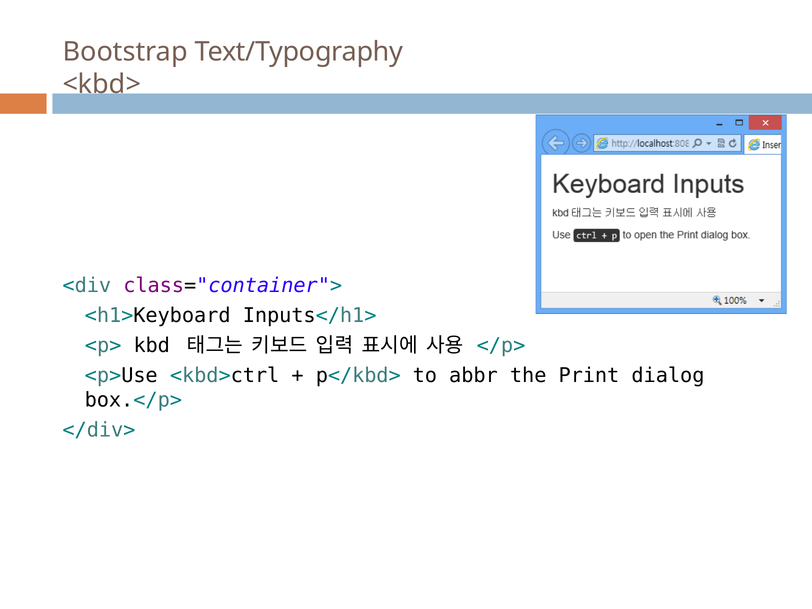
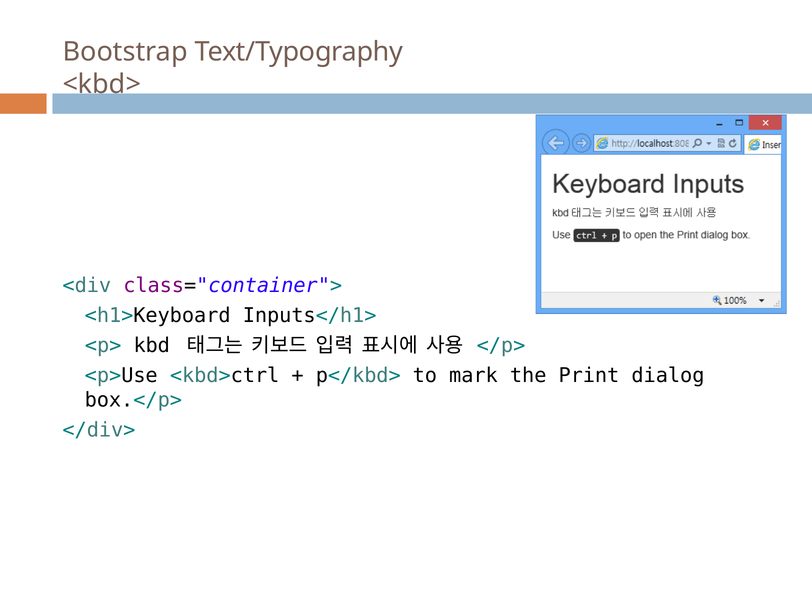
abbr: abbr -> mark (473, 376)
